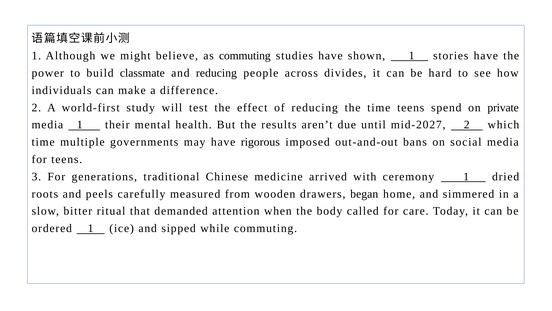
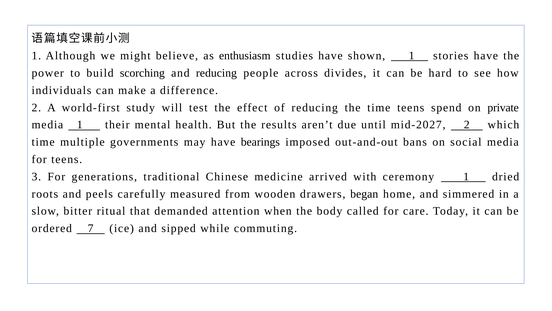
as commuting: commuting -> enthusiasm (245, 56)
classmate: classmate -> scorching (142, 73)
rigorous: rigorous -> bearings (260, 142)
ordered 1: 1 -> 7 (91, 228)
